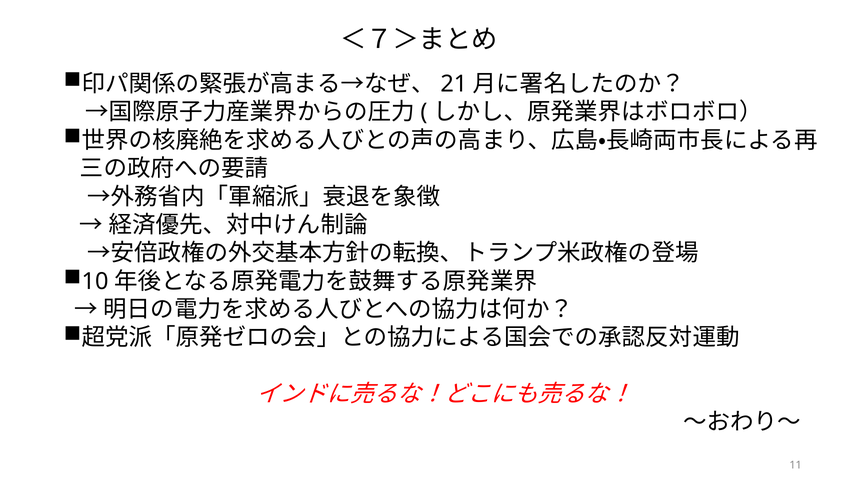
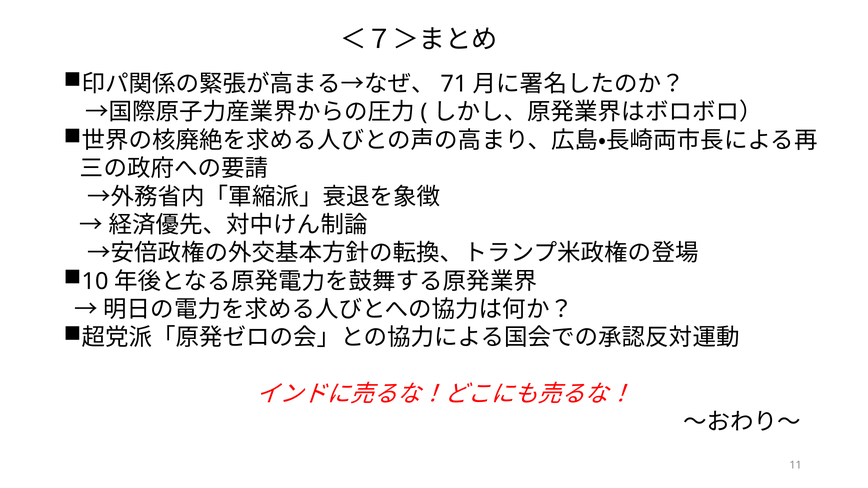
21: 21 -> 71 (454, 84)
